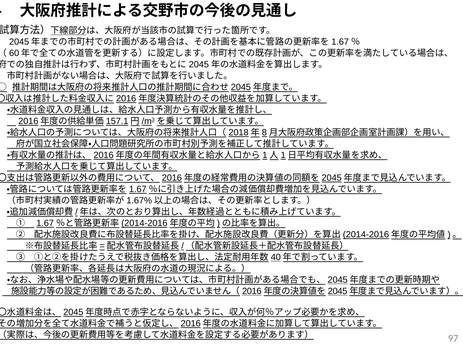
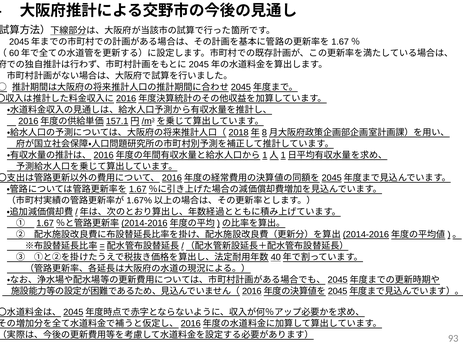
97: 97 -> 93 (453, 339)
